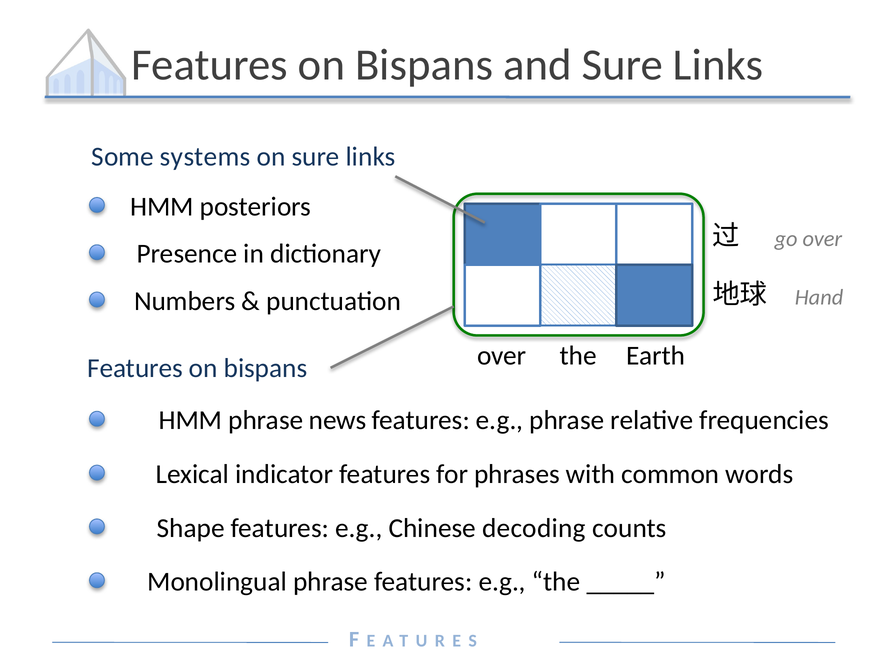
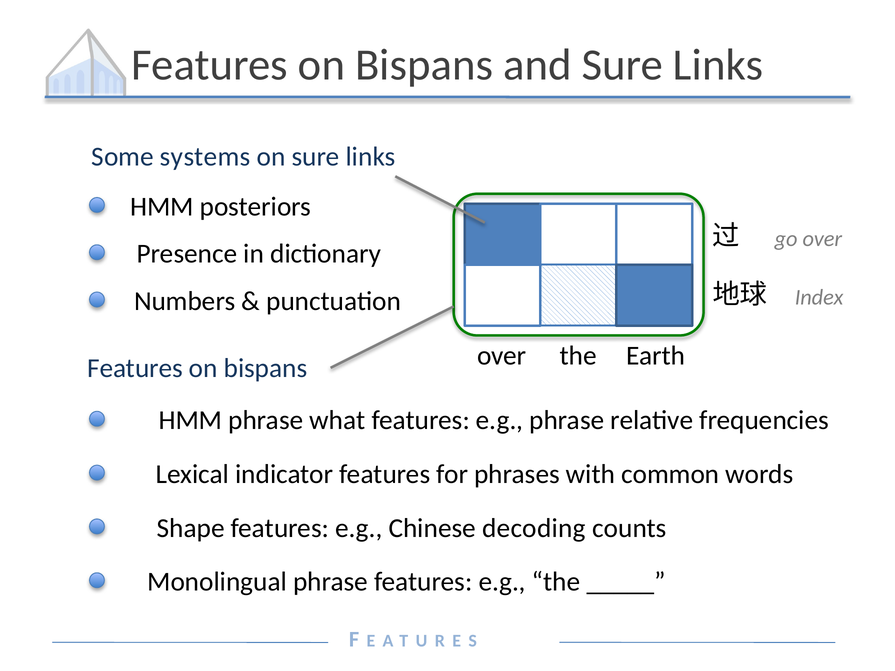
Hand: Hand -> Index (819, 298)
news: news -> what (337, 421)
